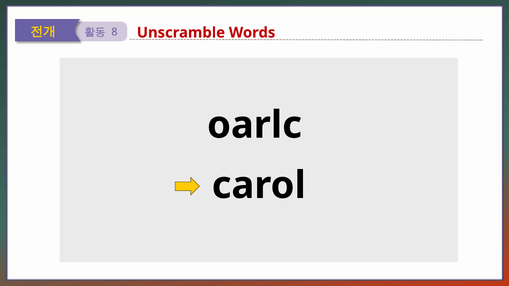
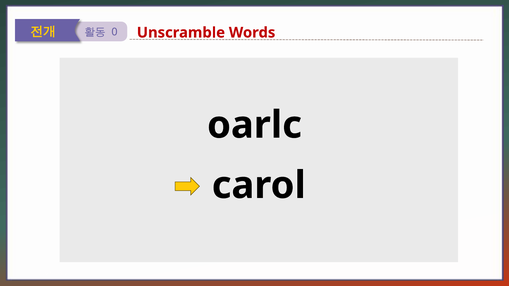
8: 8 -> 0 (114, 32)
